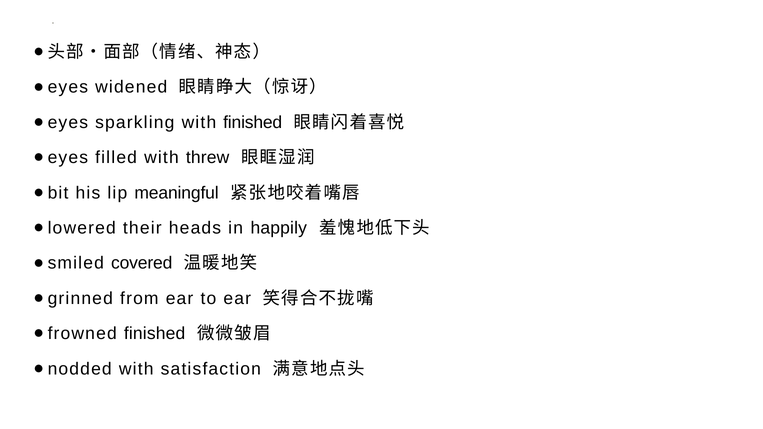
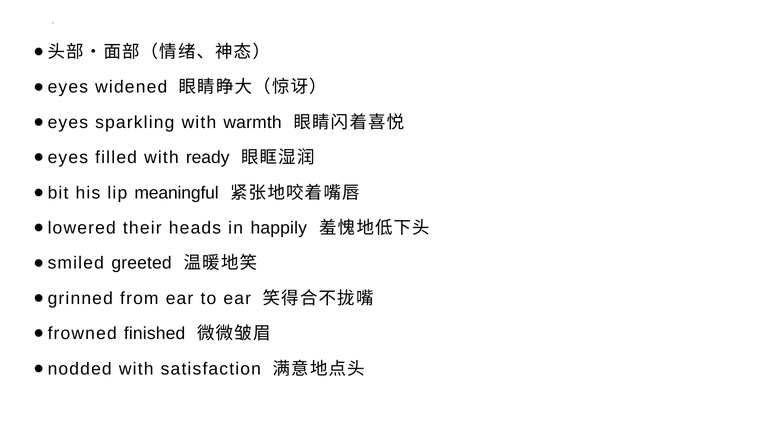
with finished: finished -> warmth (253, 122)
threw: threw -> ready (208, 158)
covered: covered -> greeted (142, 263)
